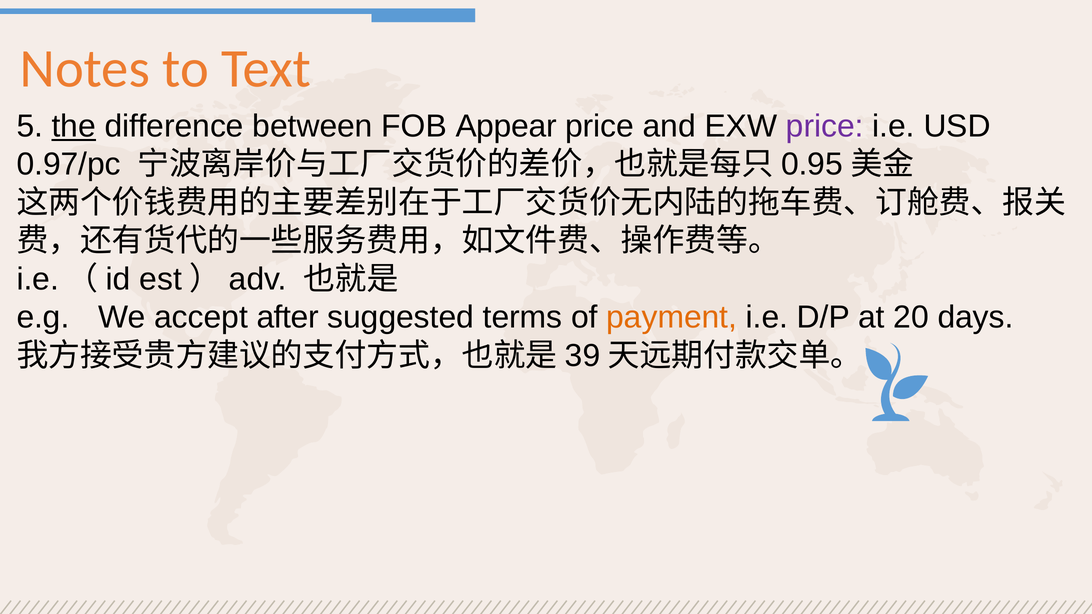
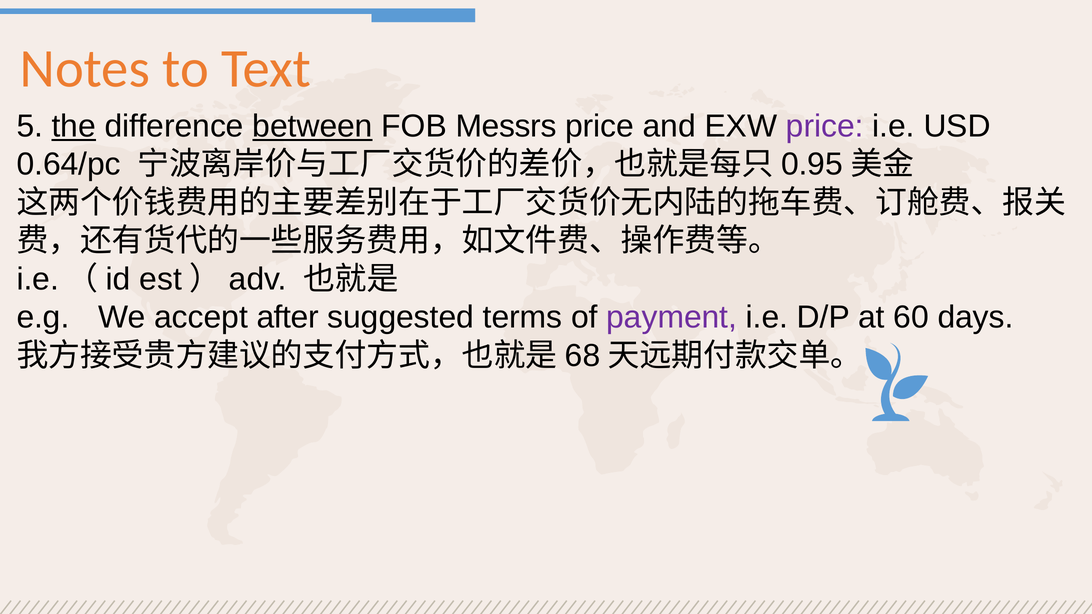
between underline: none -> present (313, 126)
Appear: Appear -> Messrs (506, 126)
0.97/pc: 0.97/pc -> 0.64/pc (69, 165)
payment colour: orange -> purple (672, 318)
20: 20 -> 60 (911, 318)
39: 39 -> 68 (583, 356)
